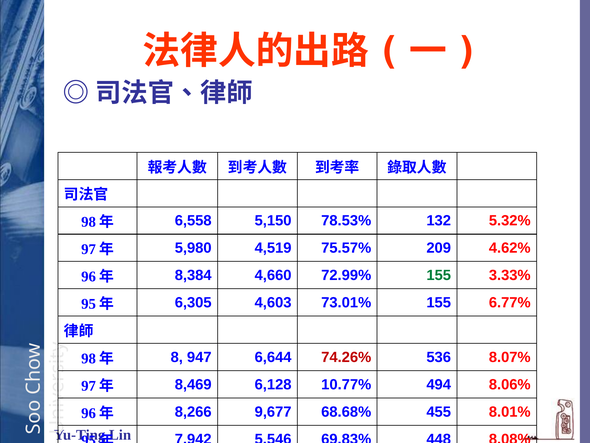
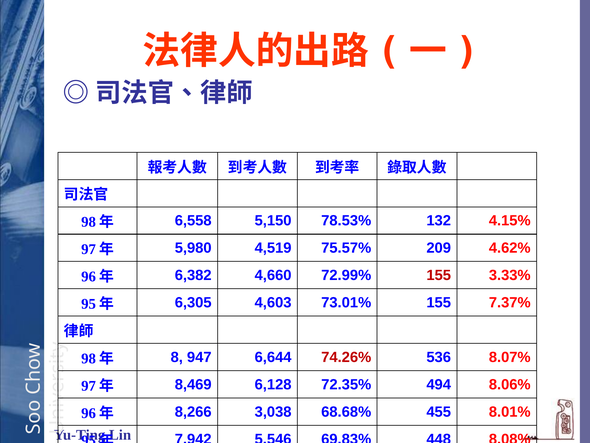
5.32%: 5.32% -> 4.15% (510, 221)
8,384: 8,384 -> 6,382 (193, 275)
155 colour: green -> red (439, 275)
6.77%: 6.77% -> 7.37% (510, 302)
10.77%: 10.77% -> 72.35% (346, 384)
9,677: 9,677 -> 3,038 (273, 411)
